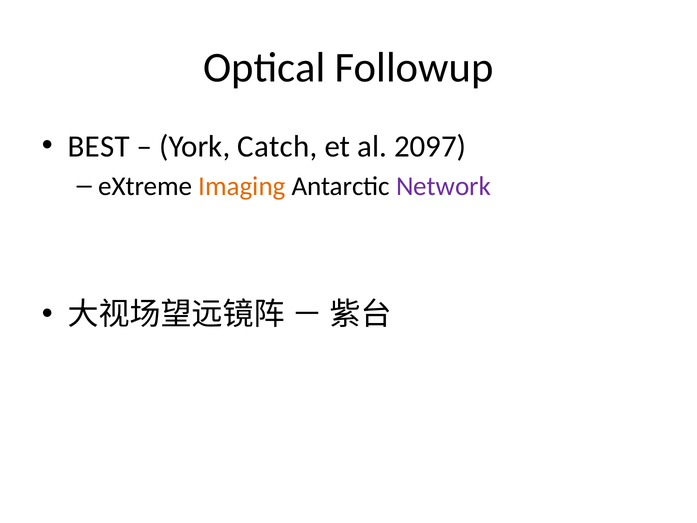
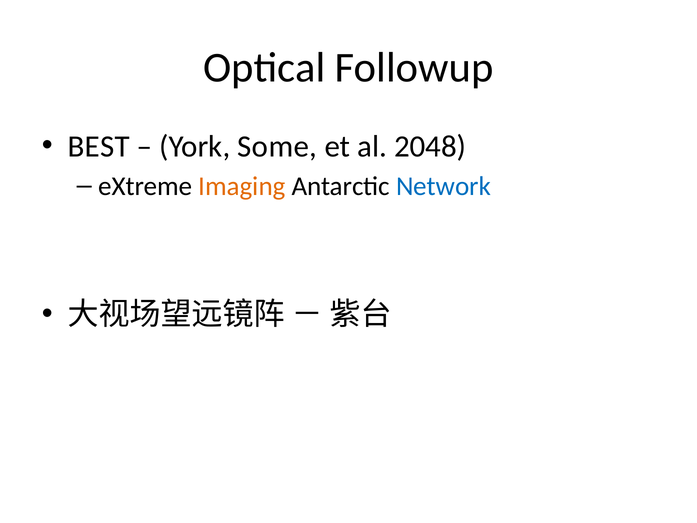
Catch: Catch -> Some (277, 146)
2097: 2097 -> 2048 (430, 146)
Network colour: purple -> blue (444, 186)
